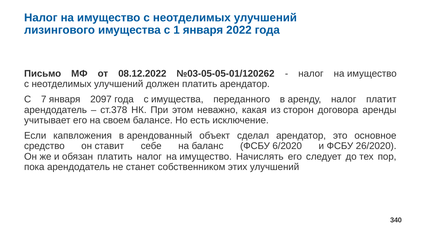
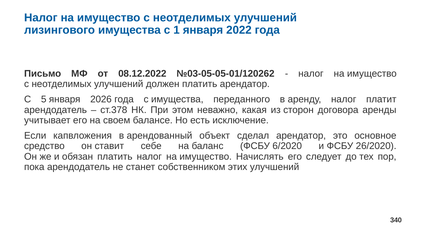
7: 7 -> 5 (44, 99)
2097: 2097 -> 2026 (101, 99)
